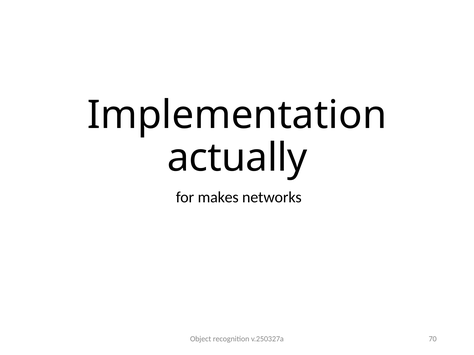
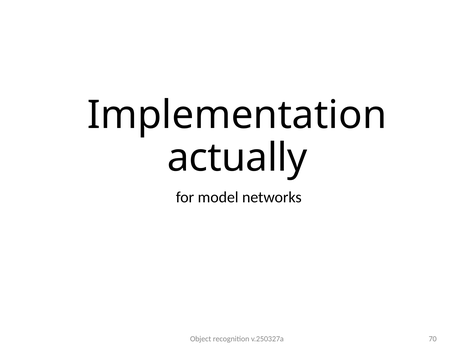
makes: makes -> model (218, 198)
